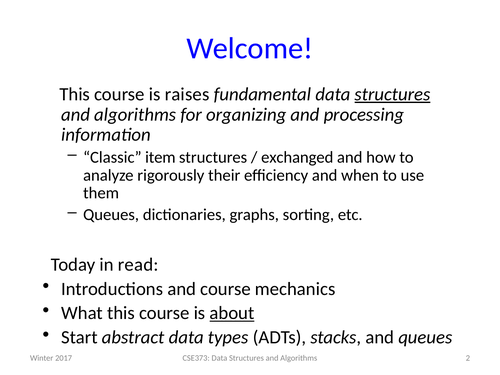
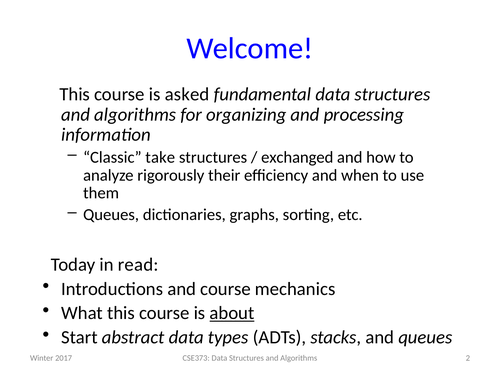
raises: raises -> asked (187, 94)
structures underline: present -> none (392, 94)
item: item -> take (160, 157)
